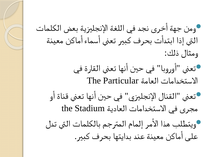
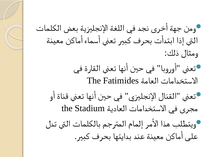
Particular: Particular -> Fatimides (121, 81)
